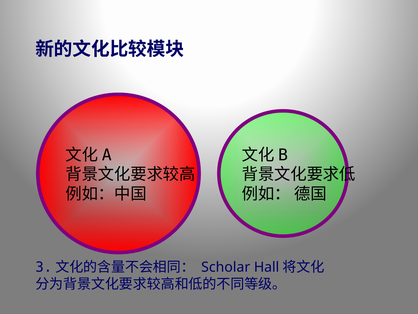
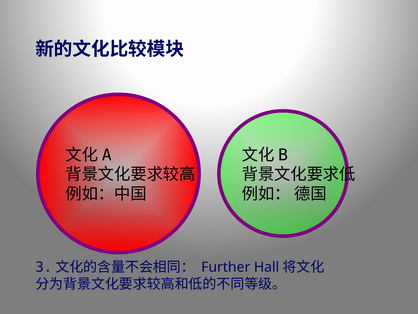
Scholar: Scholar -> Further (226, 267)
